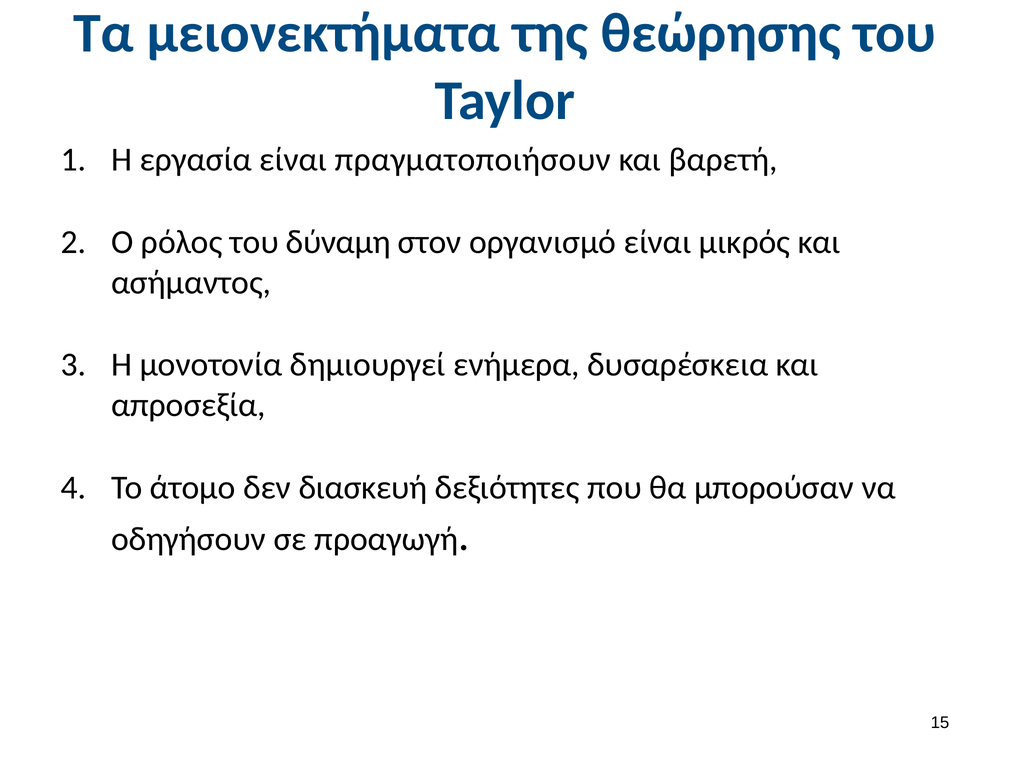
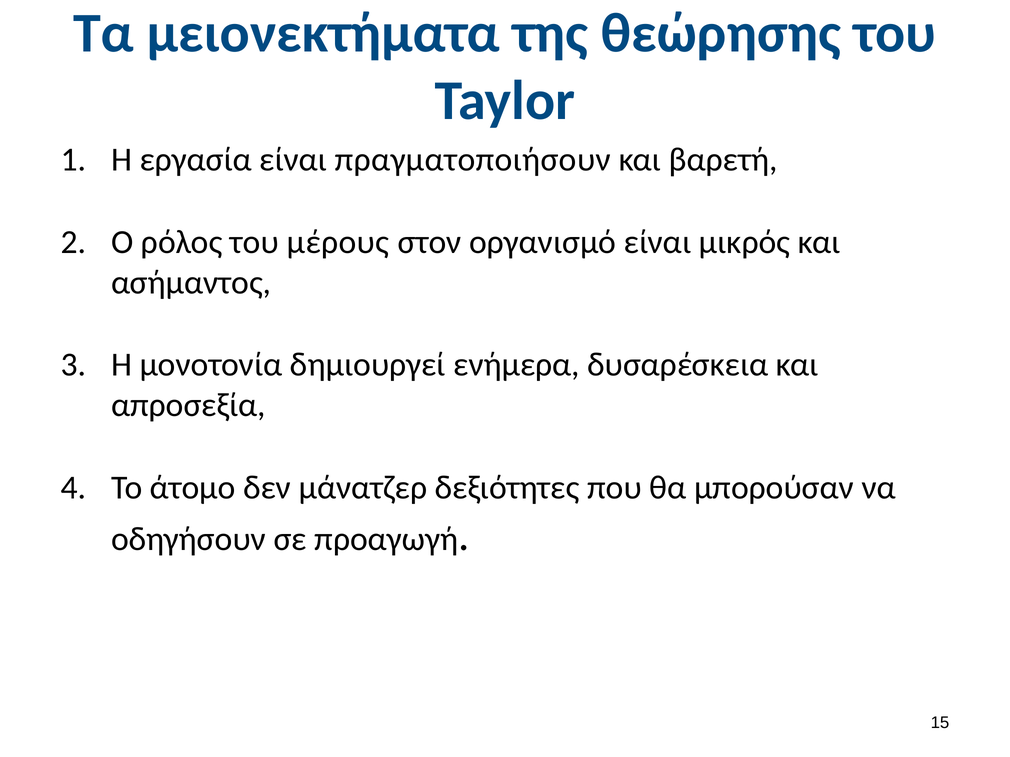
δύναμη: δύναμη -> μέρους (338, 242)
διασκευή: διασκευή -> μάνατζερ (363, 488)
